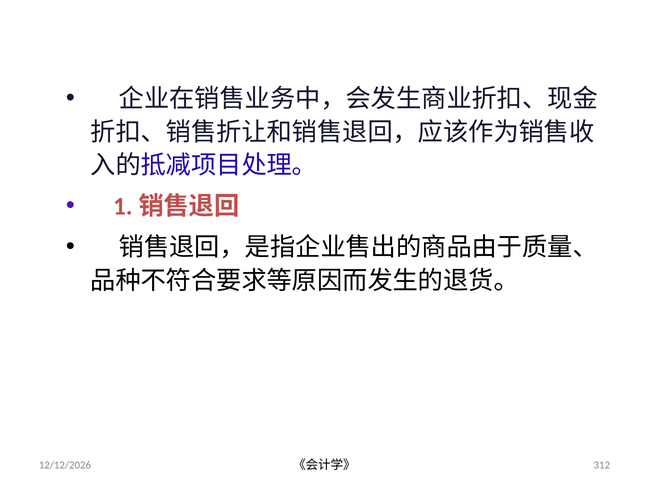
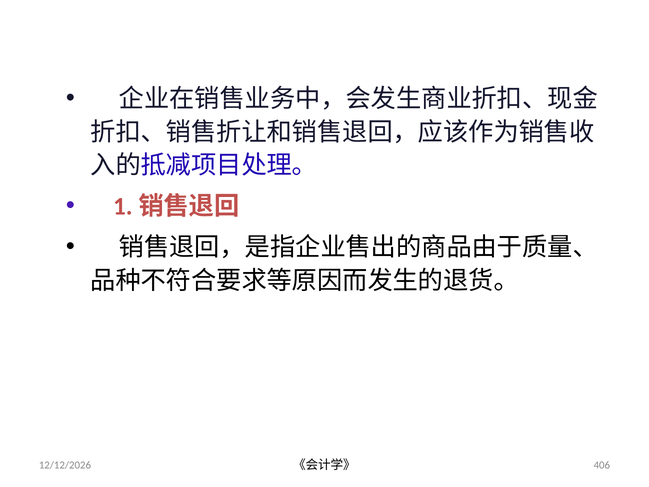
312: 312 -> 406 (602, 465)
